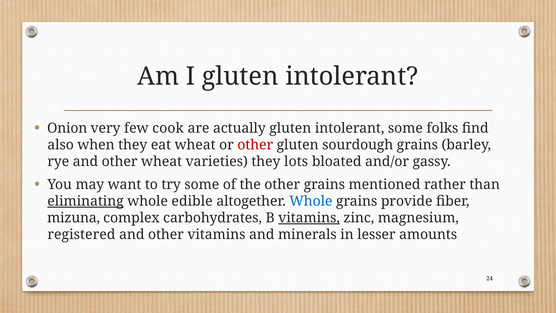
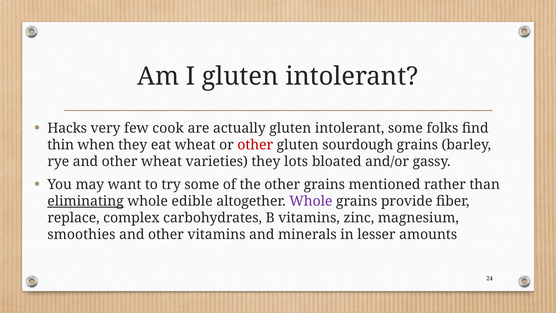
Onion: Onion -> Hacks (67, 128)
also: also -> thin (61, 145)
Whole colour: blue -> purple (311, 201)
mizuna: mizuna -> replace (74, 218)
vitamins underline: present -> none (309, 218)
registered: registered -> smoothies (81, 234)
